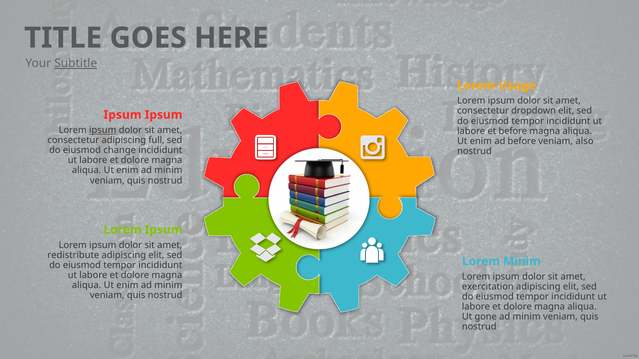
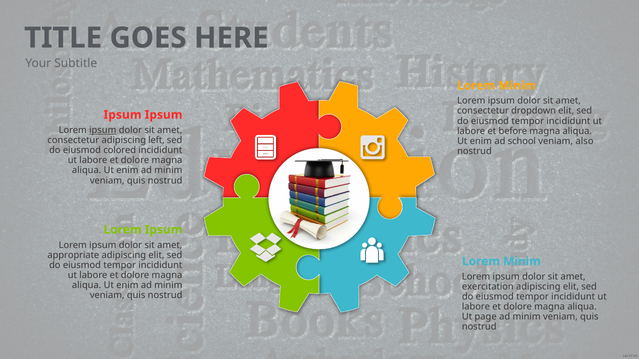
Subtitle underline: present -> none (76, 63)
Usage: Usage -> Minim (517, 86)
full: full -> left (156, 140)
ad before: before -> school (522, 141)
change: change -> colored (120, 150)
redistribute: redistribute -> appropriate (73, 255)
gone: gone -> page (486, 317)
